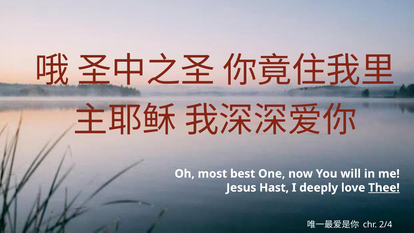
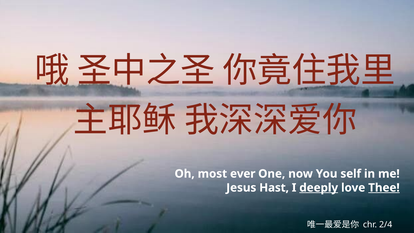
best: best -> ever (243, 174)
will: will -> self (351, 174)
deeply underline: none -> present (319, 188)
